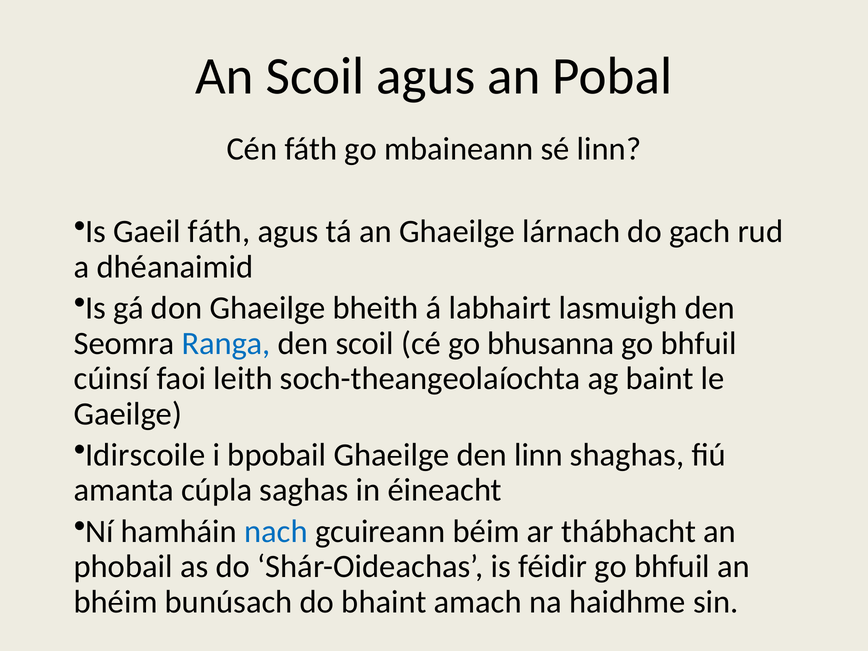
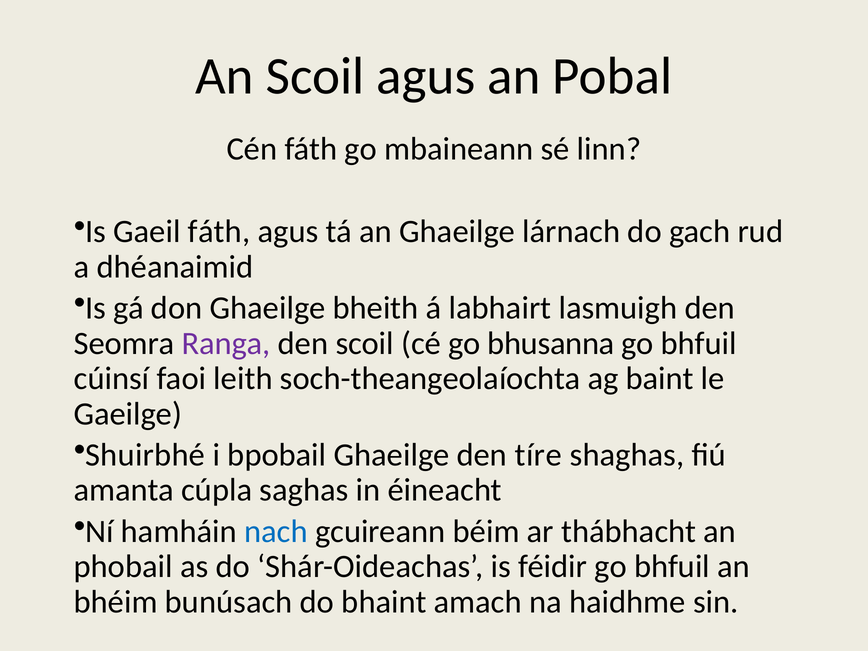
Ranga colour: blue -> purple (226, 343)
Idirscoile: Idirscoile -> Shuirbhé (145, 455)
den linn: linn -> tíre (538, 455)
